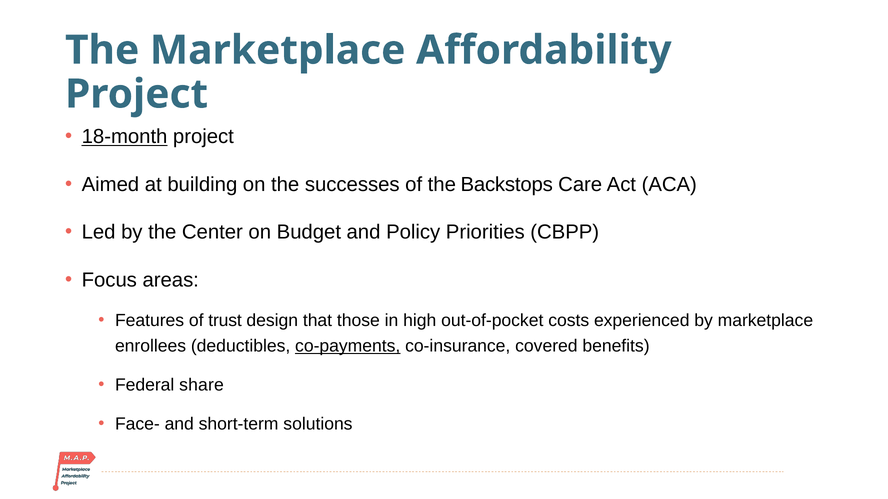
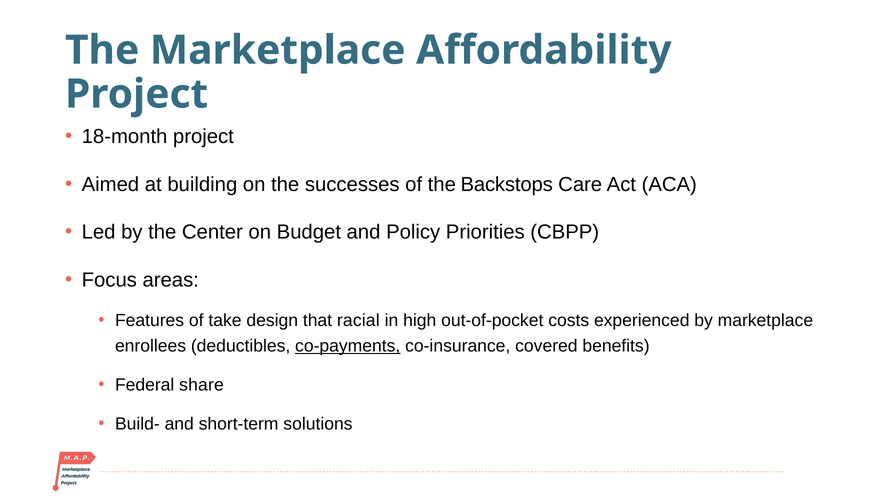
18-month underline: present -> none (125, 137)
trust: trust -> take (225, 321)
those: those -> racial (358, 321)
Face-: Face- -> Build- (137, 425)
